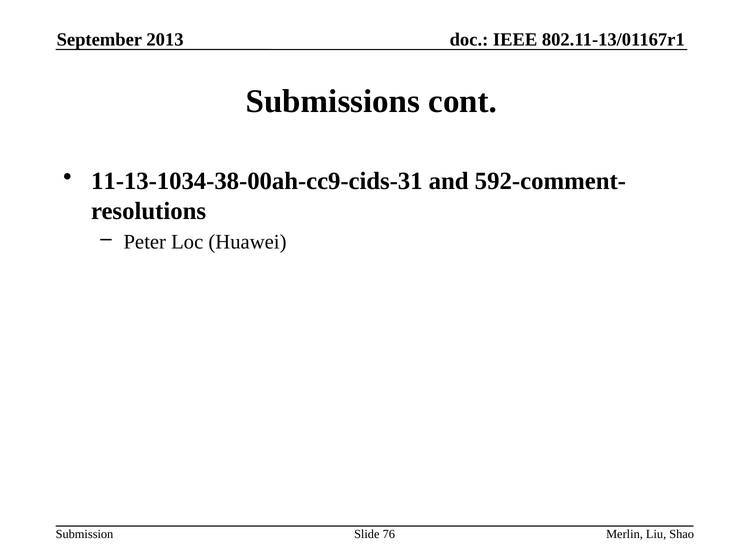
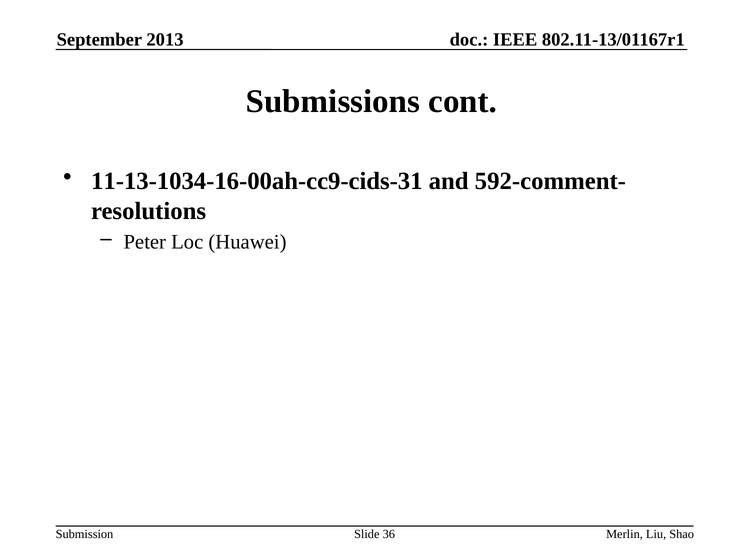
11-13-1034-38-00ah-cc9-cids-31: 11-13-1034-38-00ah-cc9-cids-31 -> 11-13-1034-16-00ah-cc9-cids-31 (257, 181)
76: 76 -> 36 (389, 534)
